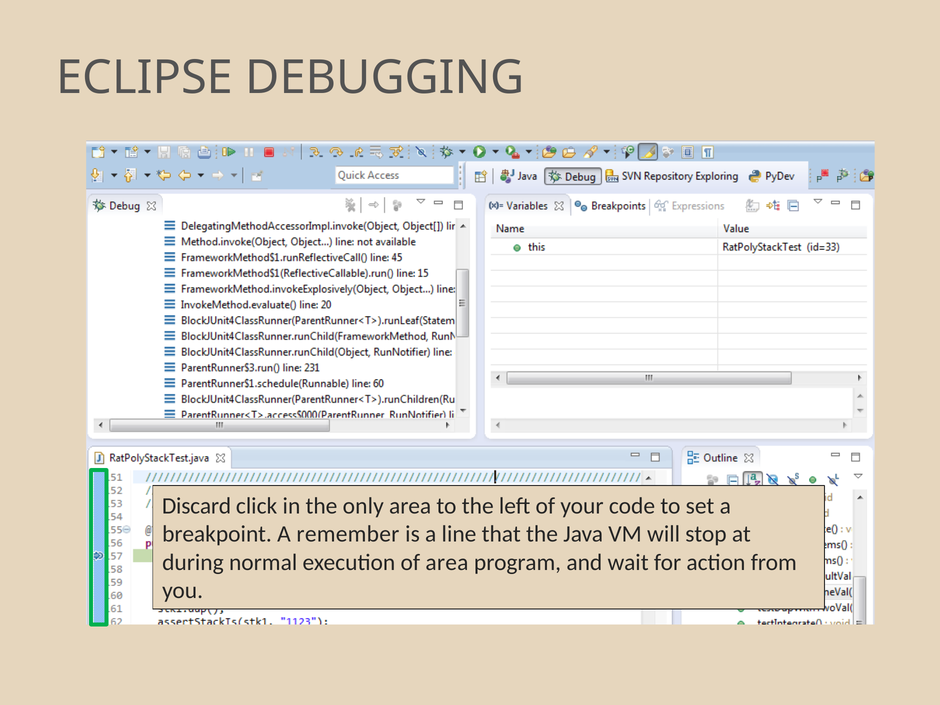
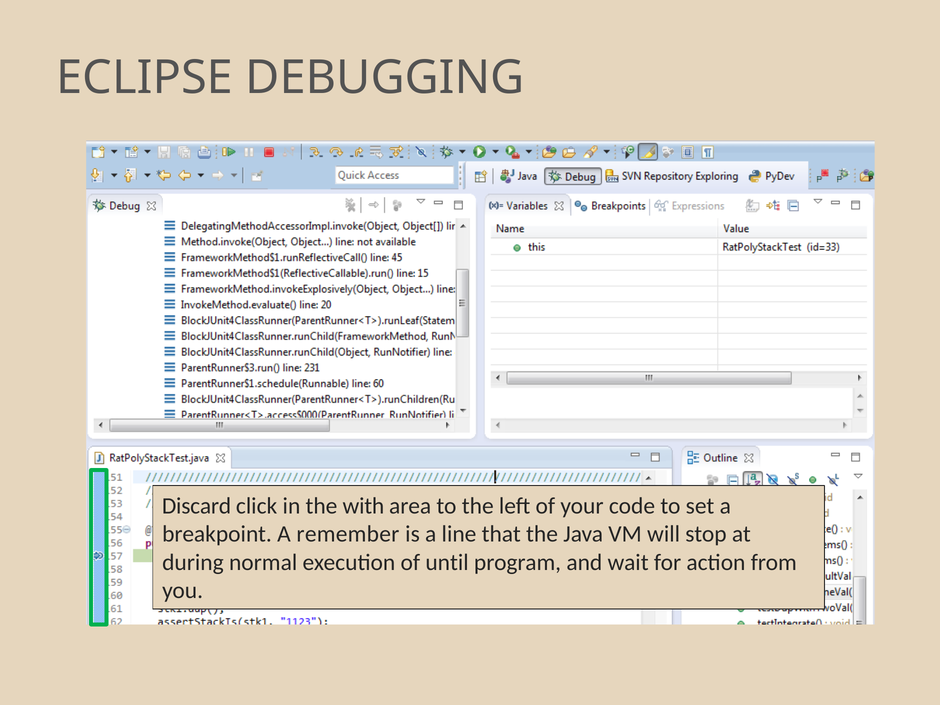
only: only -> with (363, 506)
of area: area -> until (447, 562)
